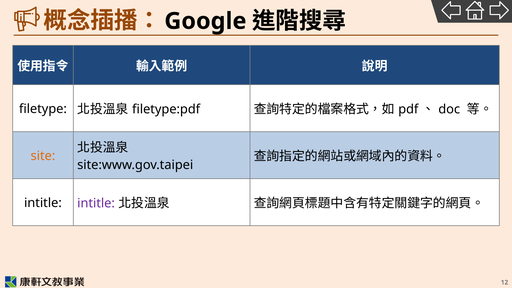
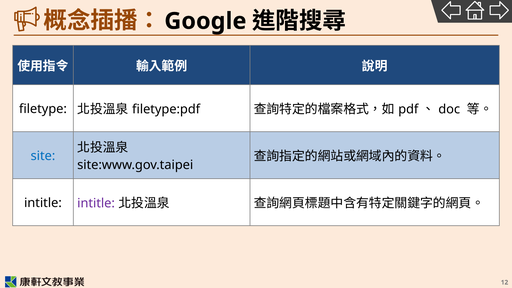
site colour: orange -> blue (43, 156)
